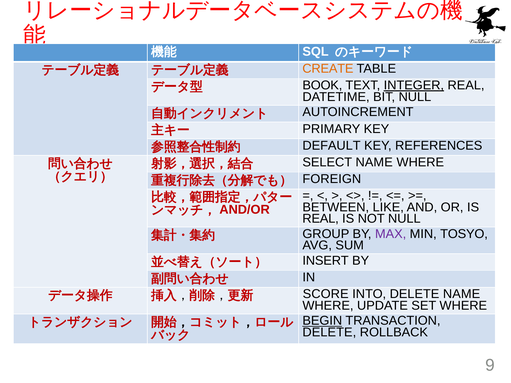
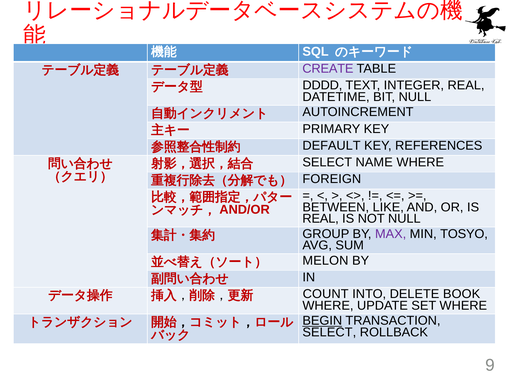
CREATE colour: orange -> purple (328, 69)
BOOK: BOOK -> DDDD (322, 85)
INTEGER underline: present -> none (414, 85)
INSERT: INSERT -> MELON (325, 261)
SCORE: SCORE -> COUNT (326, 294)
DELETE NAME: NAME -> BOOK (462, 294)
DELETE: DELETE -> SELECT (329, 332)
